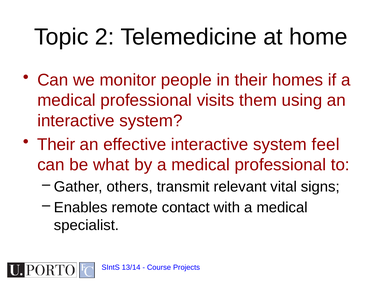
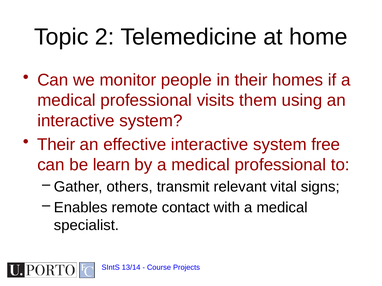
feel: feel -> free (326, 145)
what: what -> learn (111, 165)
